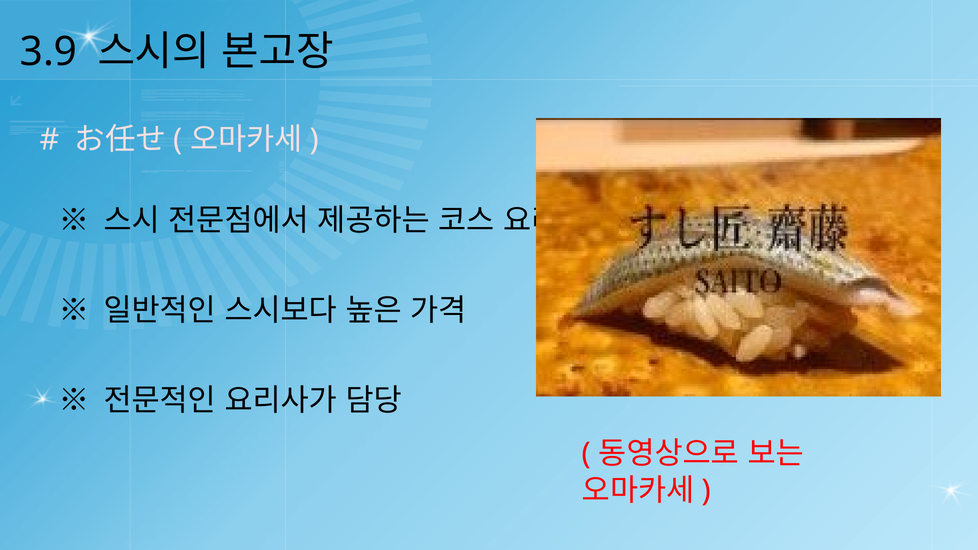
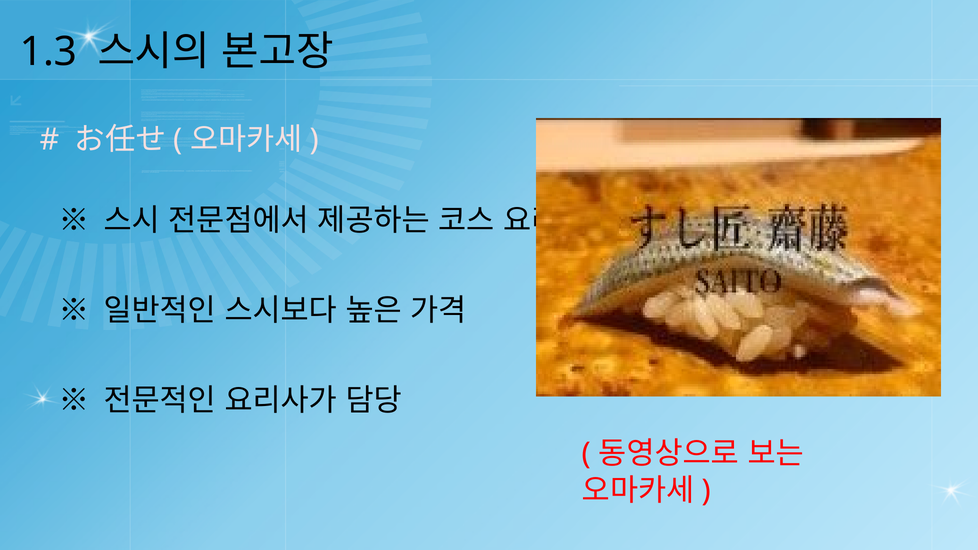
3.9: 3.9 -> 1.3 (49, 52)
